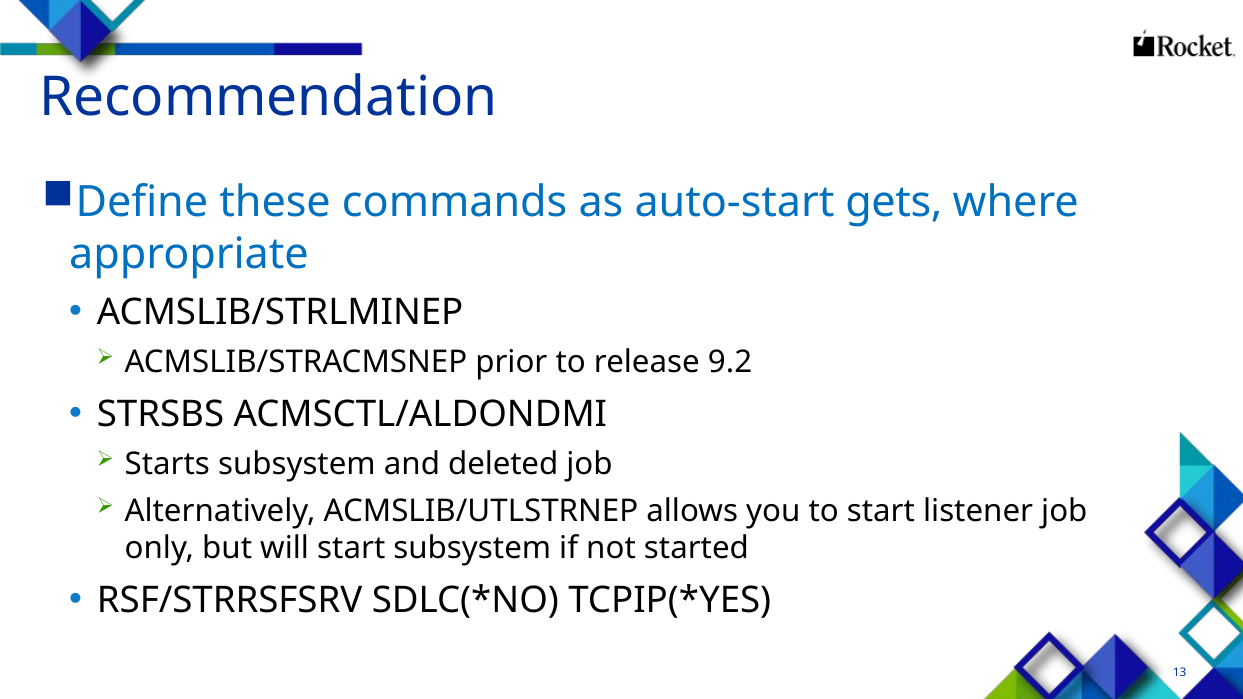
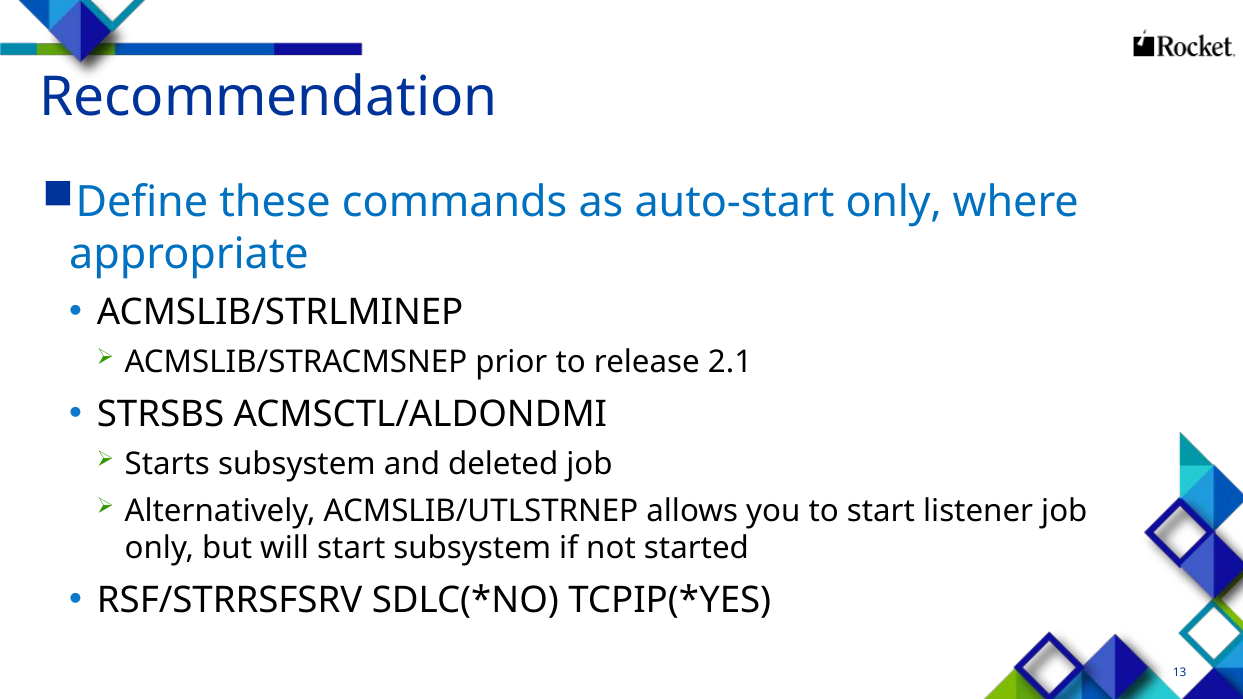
auto-start gets: gets -> only (894, 202)
9.2: 9.2 -> 2.1 (730, 362)
